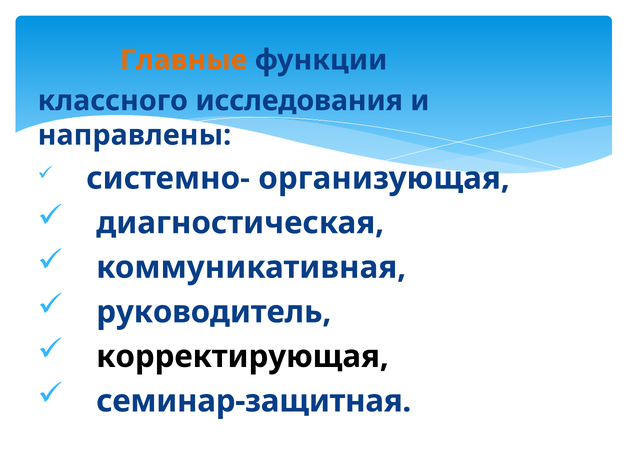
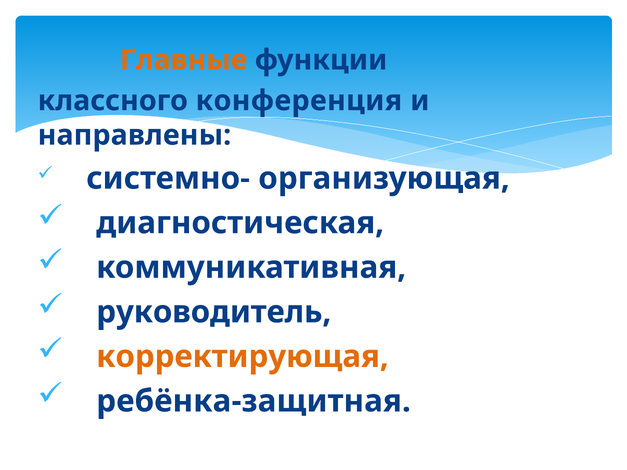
исследования: исследования -> конференция (299, 101)
корректирующая colour: black -> orange (242, 357)
семинар-защитная: семинар-защитная -> ребёнка-защитная (254, 401)
